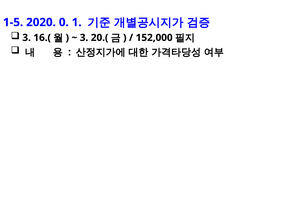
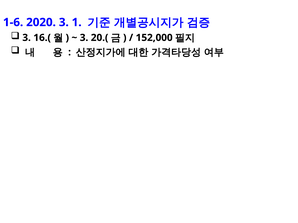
1-5: 1-5 -> 1-6 (13, 22)
2020 0: 0 -> 3 (64, 22)
